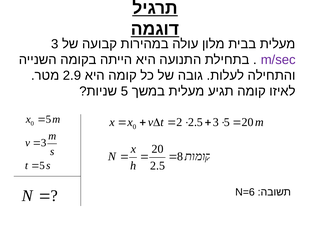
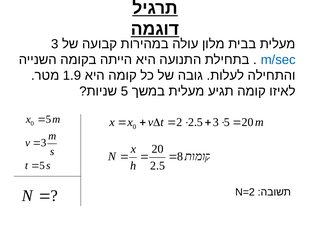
m/sec colour: purple -> blue (278, 60)
2.9: 2.9 -> 1.9 (72, 76)
N=6: N=6 -> N=2 (245, 192)
